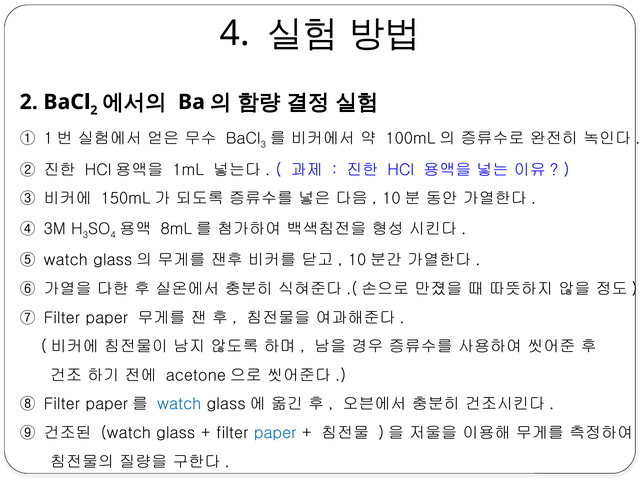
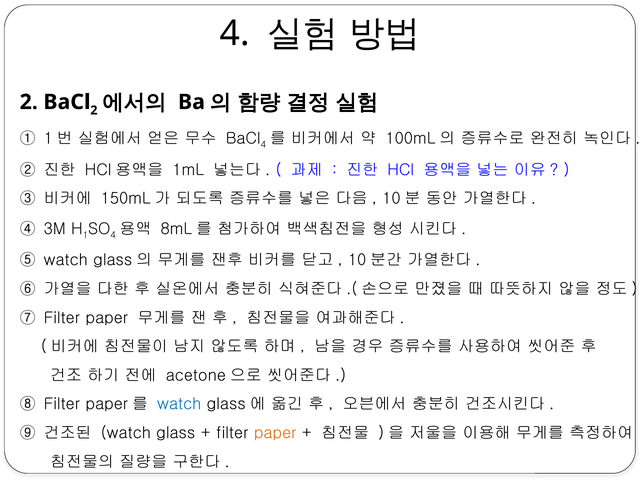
3: 3 -> 4 (263, 145)
3: 3 -> 1 (85, 235)
paper colour: blue -> orange (275, 433)
